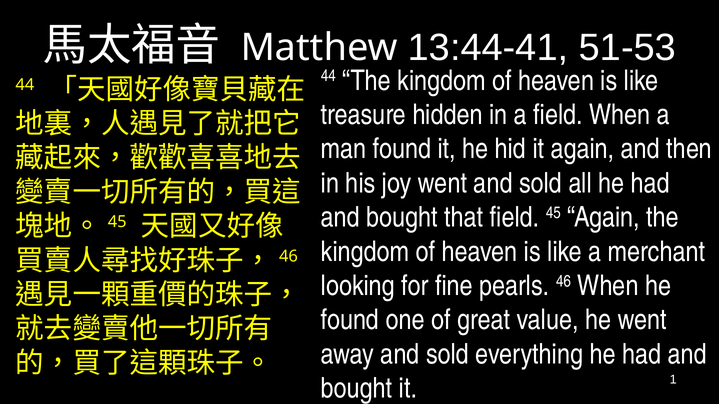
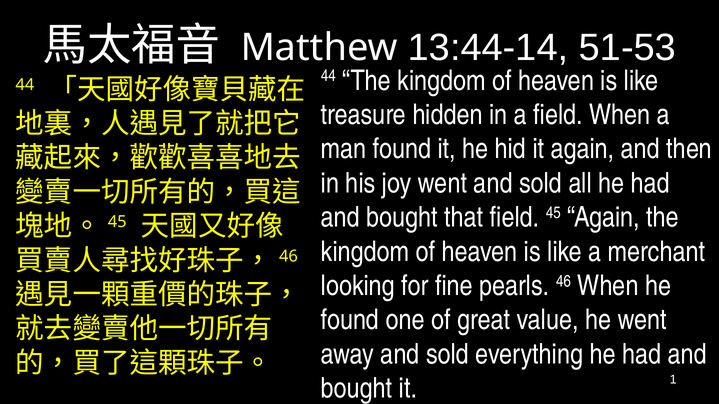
13:44-41: 13:44-41 -> 13:44-14 (488, 48)
